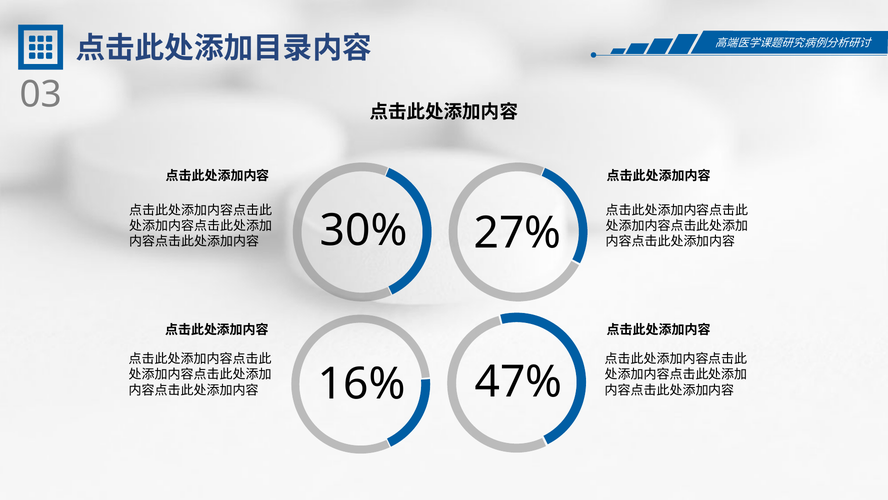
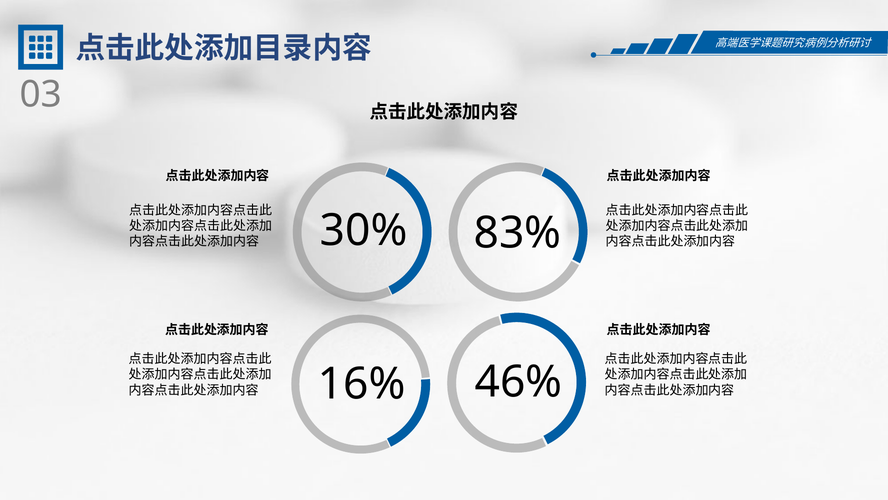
27%: 27% -> 83% (518, 233)
47%: 47% -> 46% (519, 381)
